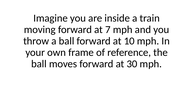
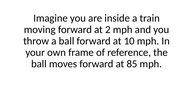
7: 7 -> 2 (108, 30)
30: 30 -> 85 (132, 64)
